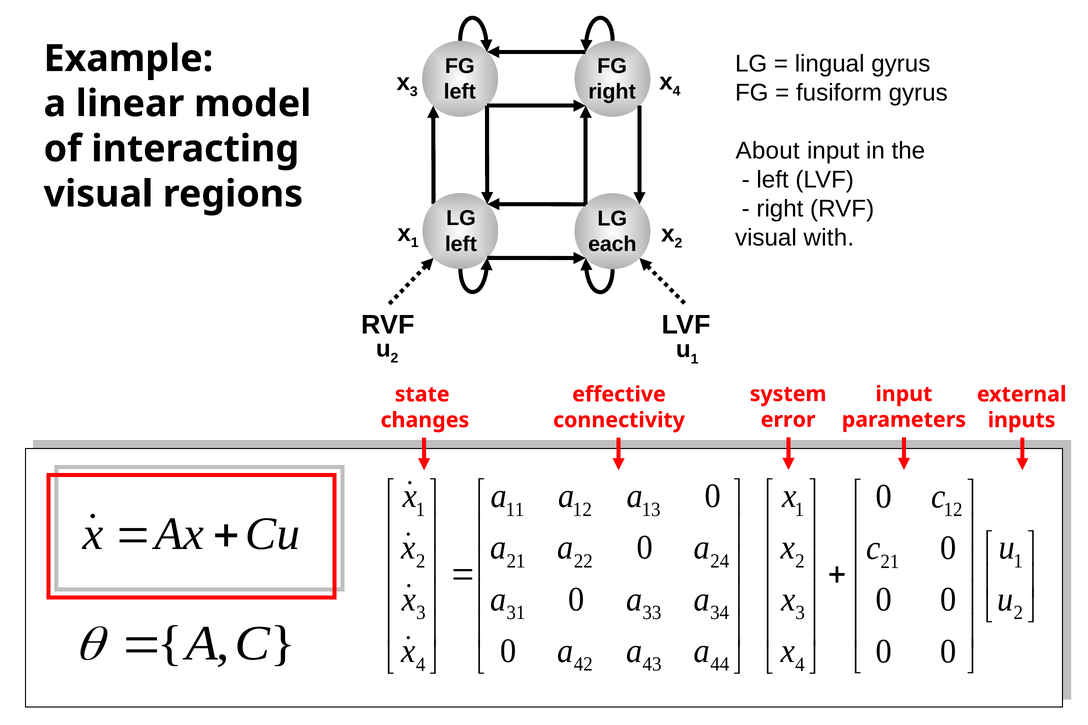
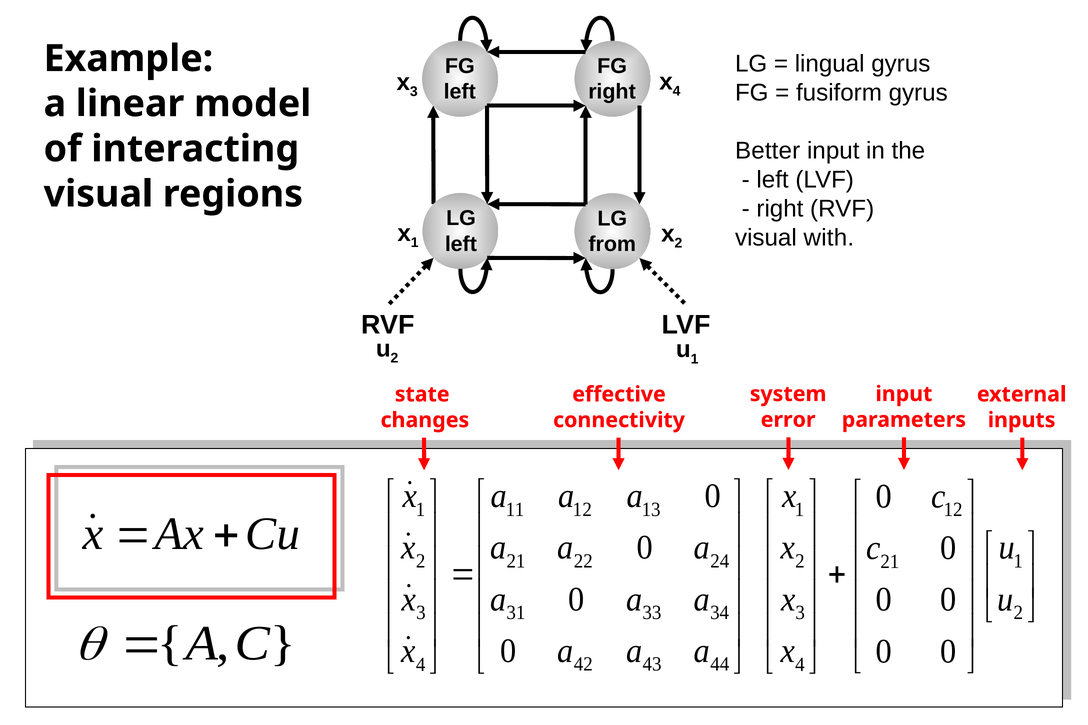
About: About -> Better (768, 151)
each: each -> from (612, 244)
